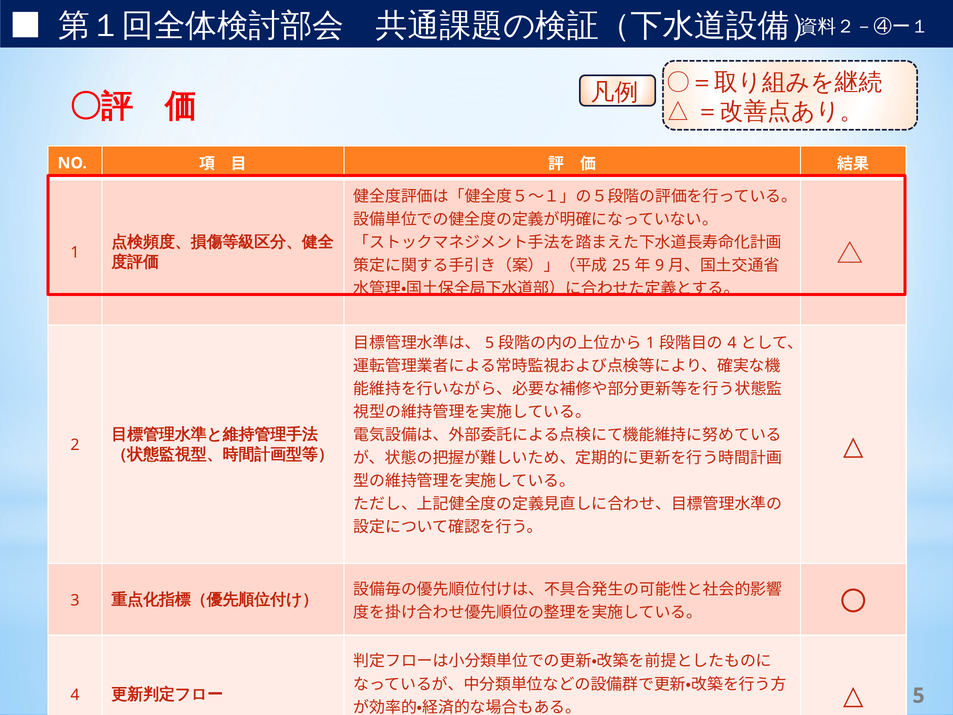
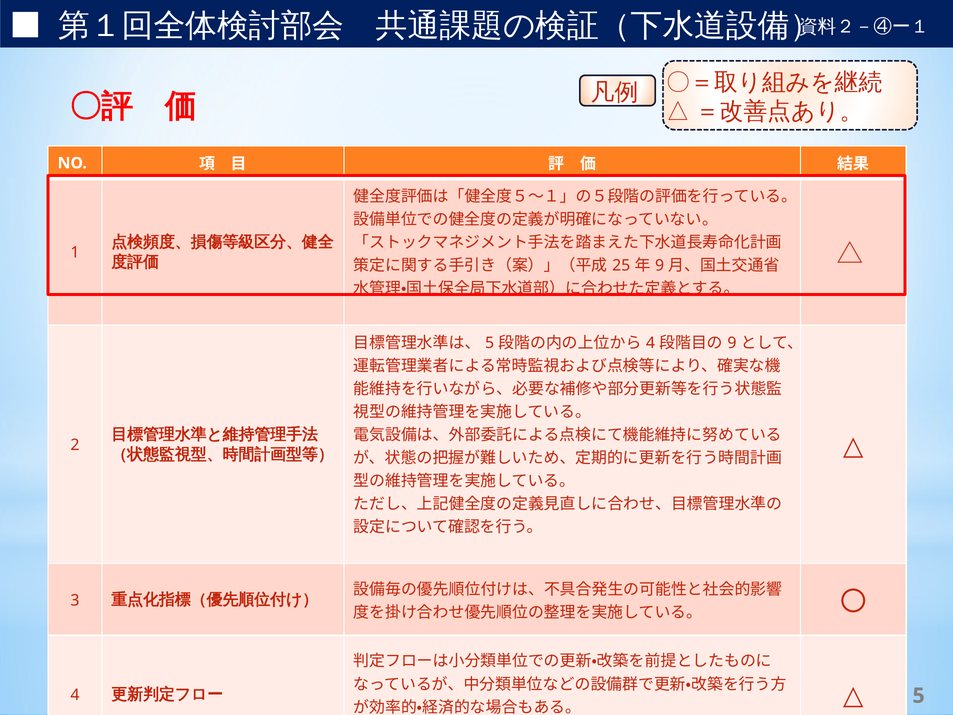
1: 1 -> 4 (651, 343)
4: 4 -> 9 (732, 343)
